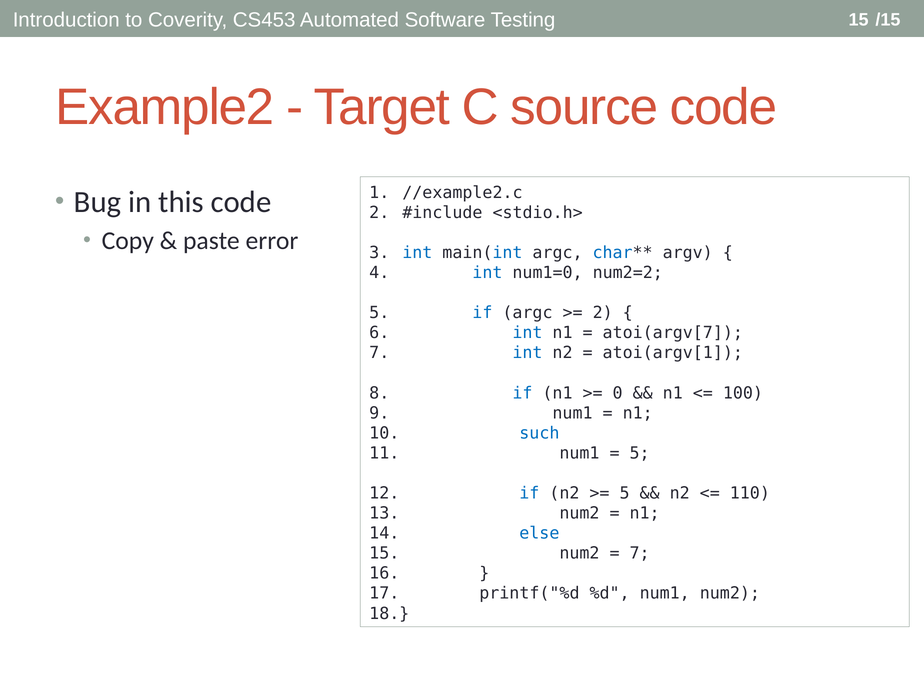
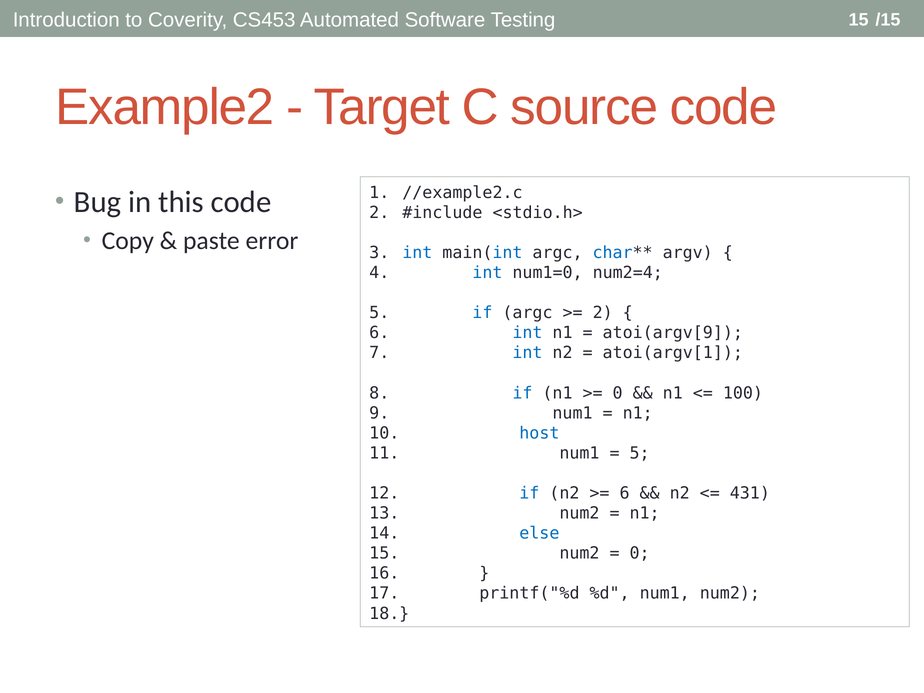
num2=2: num2=2 -> num2=4 (628, 273)
atoi(argv[7: atoi(argv[7 -> atoi(argv[9 (673, 333)
such: such -> host (539, 433)
5: 5 -> 6 (625, 493)
110: 110 -> 431 (750, 493)
7: 7 -> 0 (640, 553)
